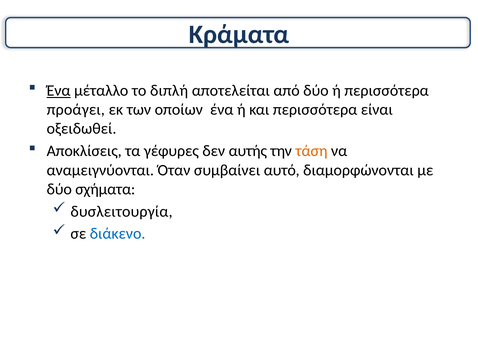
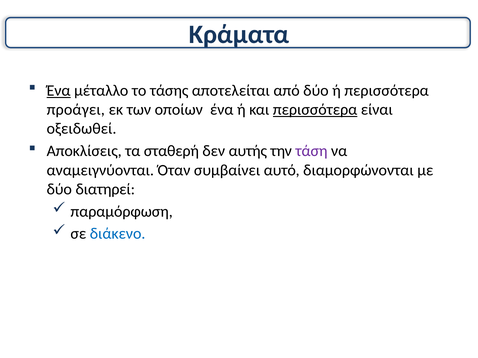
διπλή: διπλή -> τάσης (169, 91)
περισσότερα underline: none -> present (315, 110)
γέφυρες: γέφυρες -> σταθερή (171, 151)
τάση colour: orange -> purple (311, 151)
σχήματα: σχήματα -> διατηρεί (105, 189)
δυσλειτουργία: δυσλειτουργία -> παραμόρφωση (122, 212)
